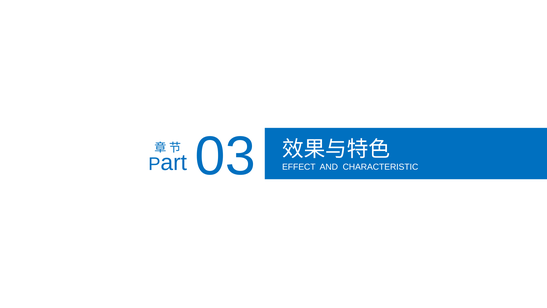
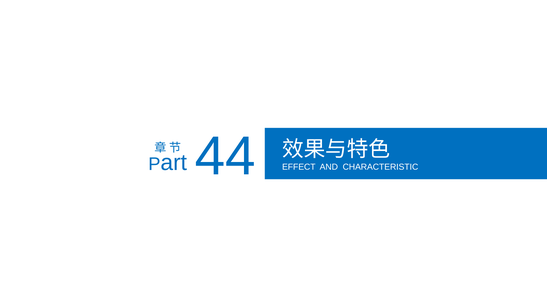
03: 03 -> 44 (225, 156)
